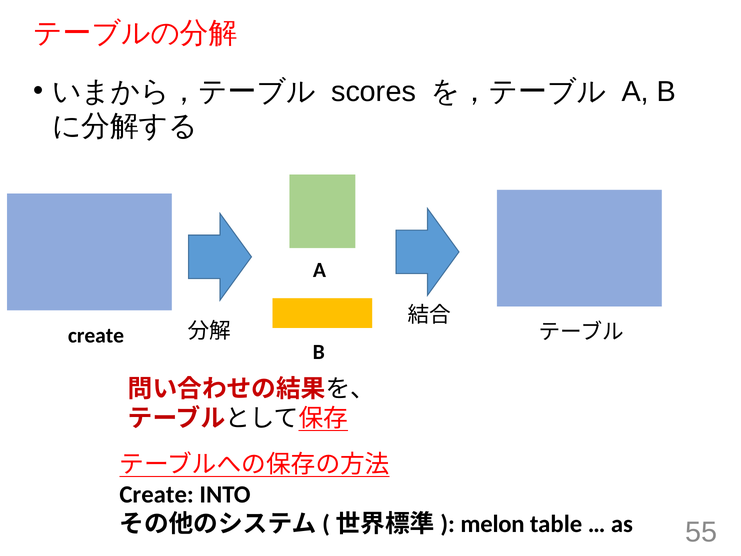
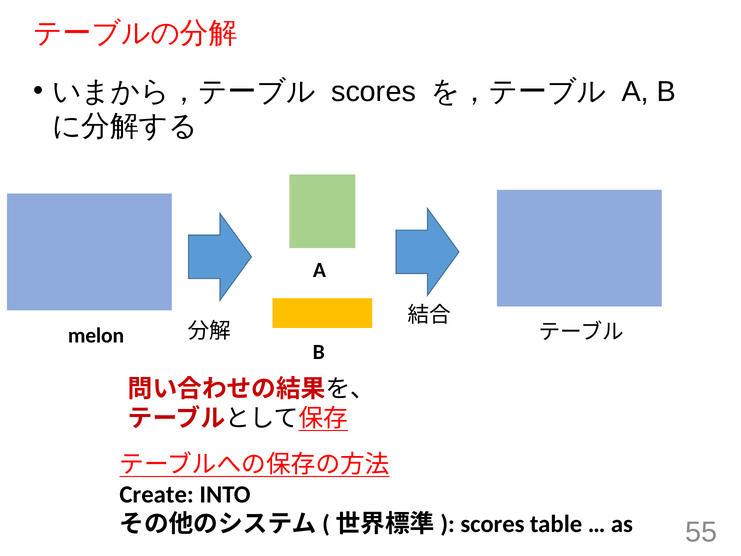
create: create -> melon (96, 335)
melon: melon -> scores (492, 524)
